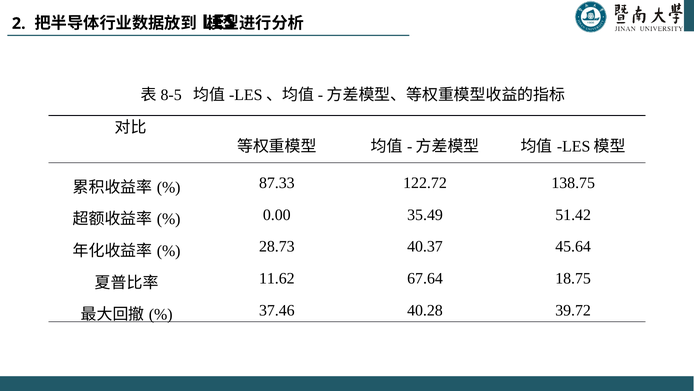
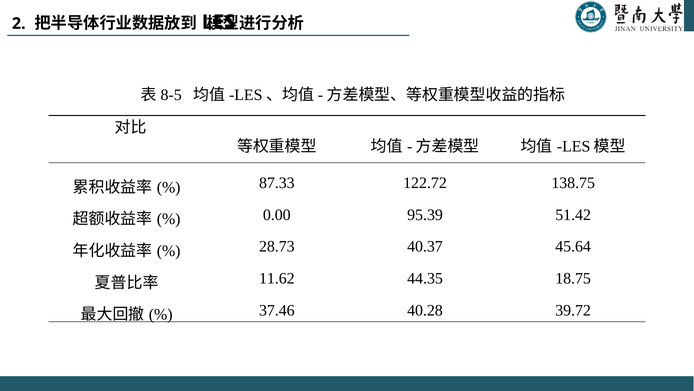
35.49: 35.49 -> 95.39 (425, 215)
67.64: 67.64 -> 44.35 (425, 278)
